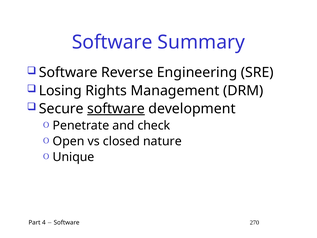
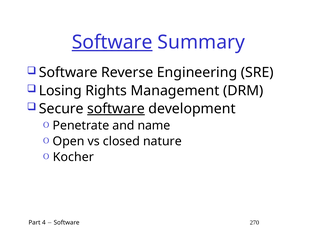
Software underline: none -> present (112, 42)
check: check -> name (154, 125)
Unique: Unique -> Kocher (73, 157)
